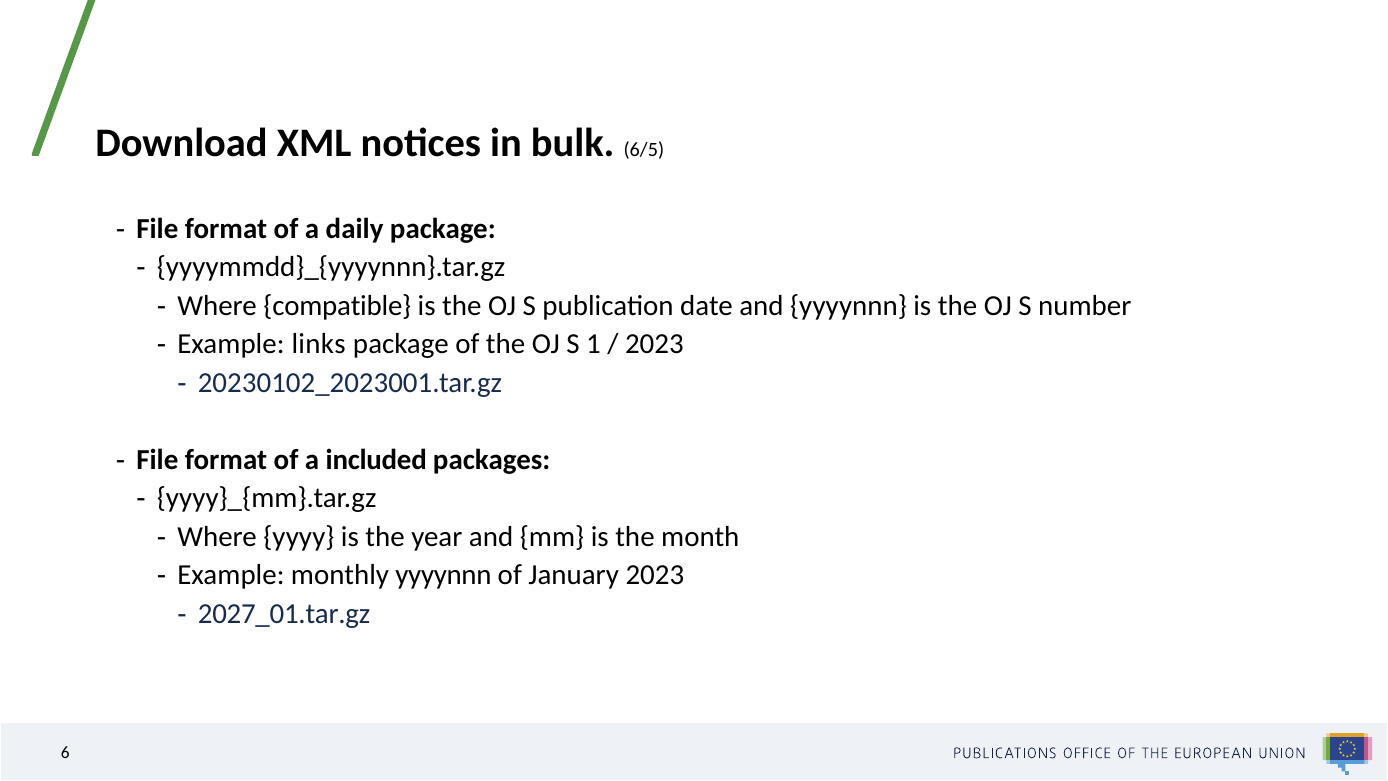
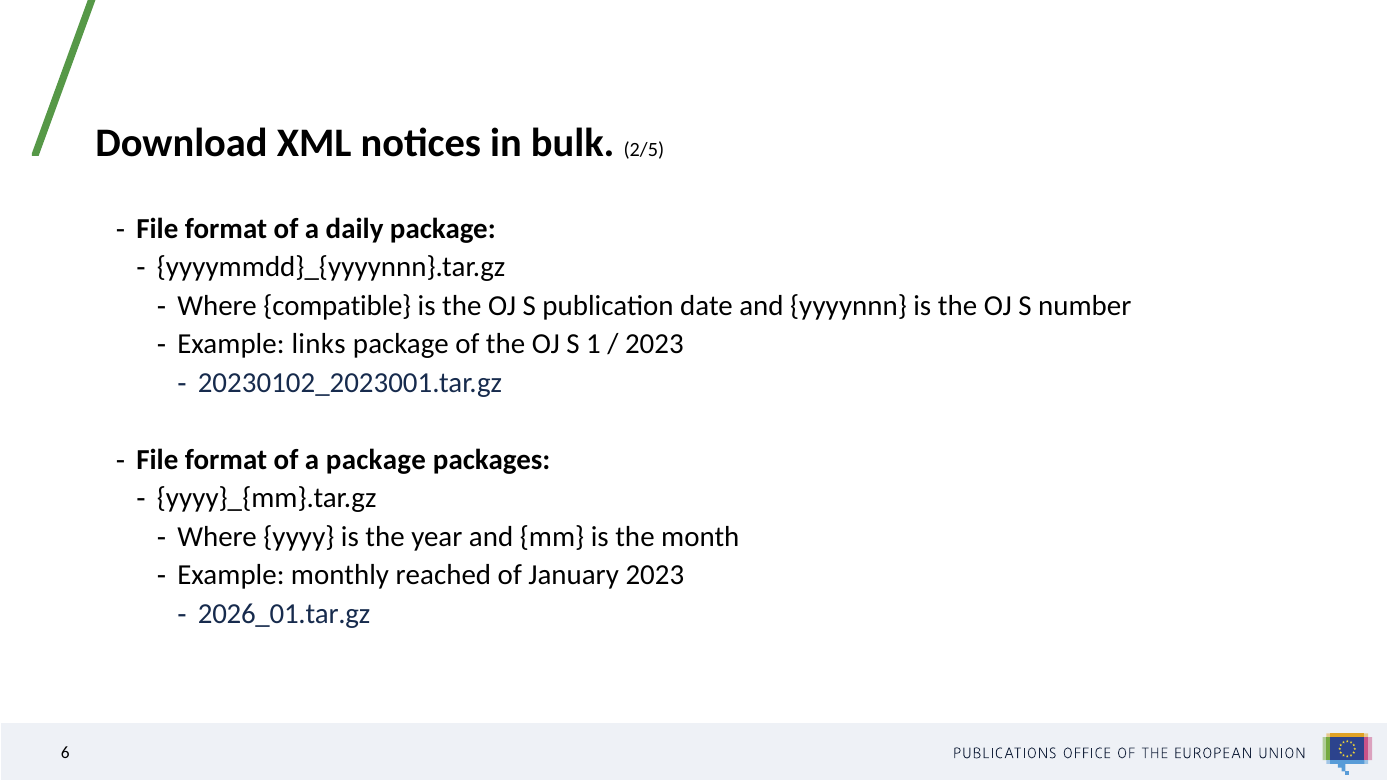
6/5: 6/5 -> 2/5 (644, 150)
a included: included -> package (376, 459)
monthly yyyynnn: yyyynnn -> reached (443, 575)
2027_01.tar.gz: 2027_01.tar.gz -> 2026_01.tar.gz (284, 613)
